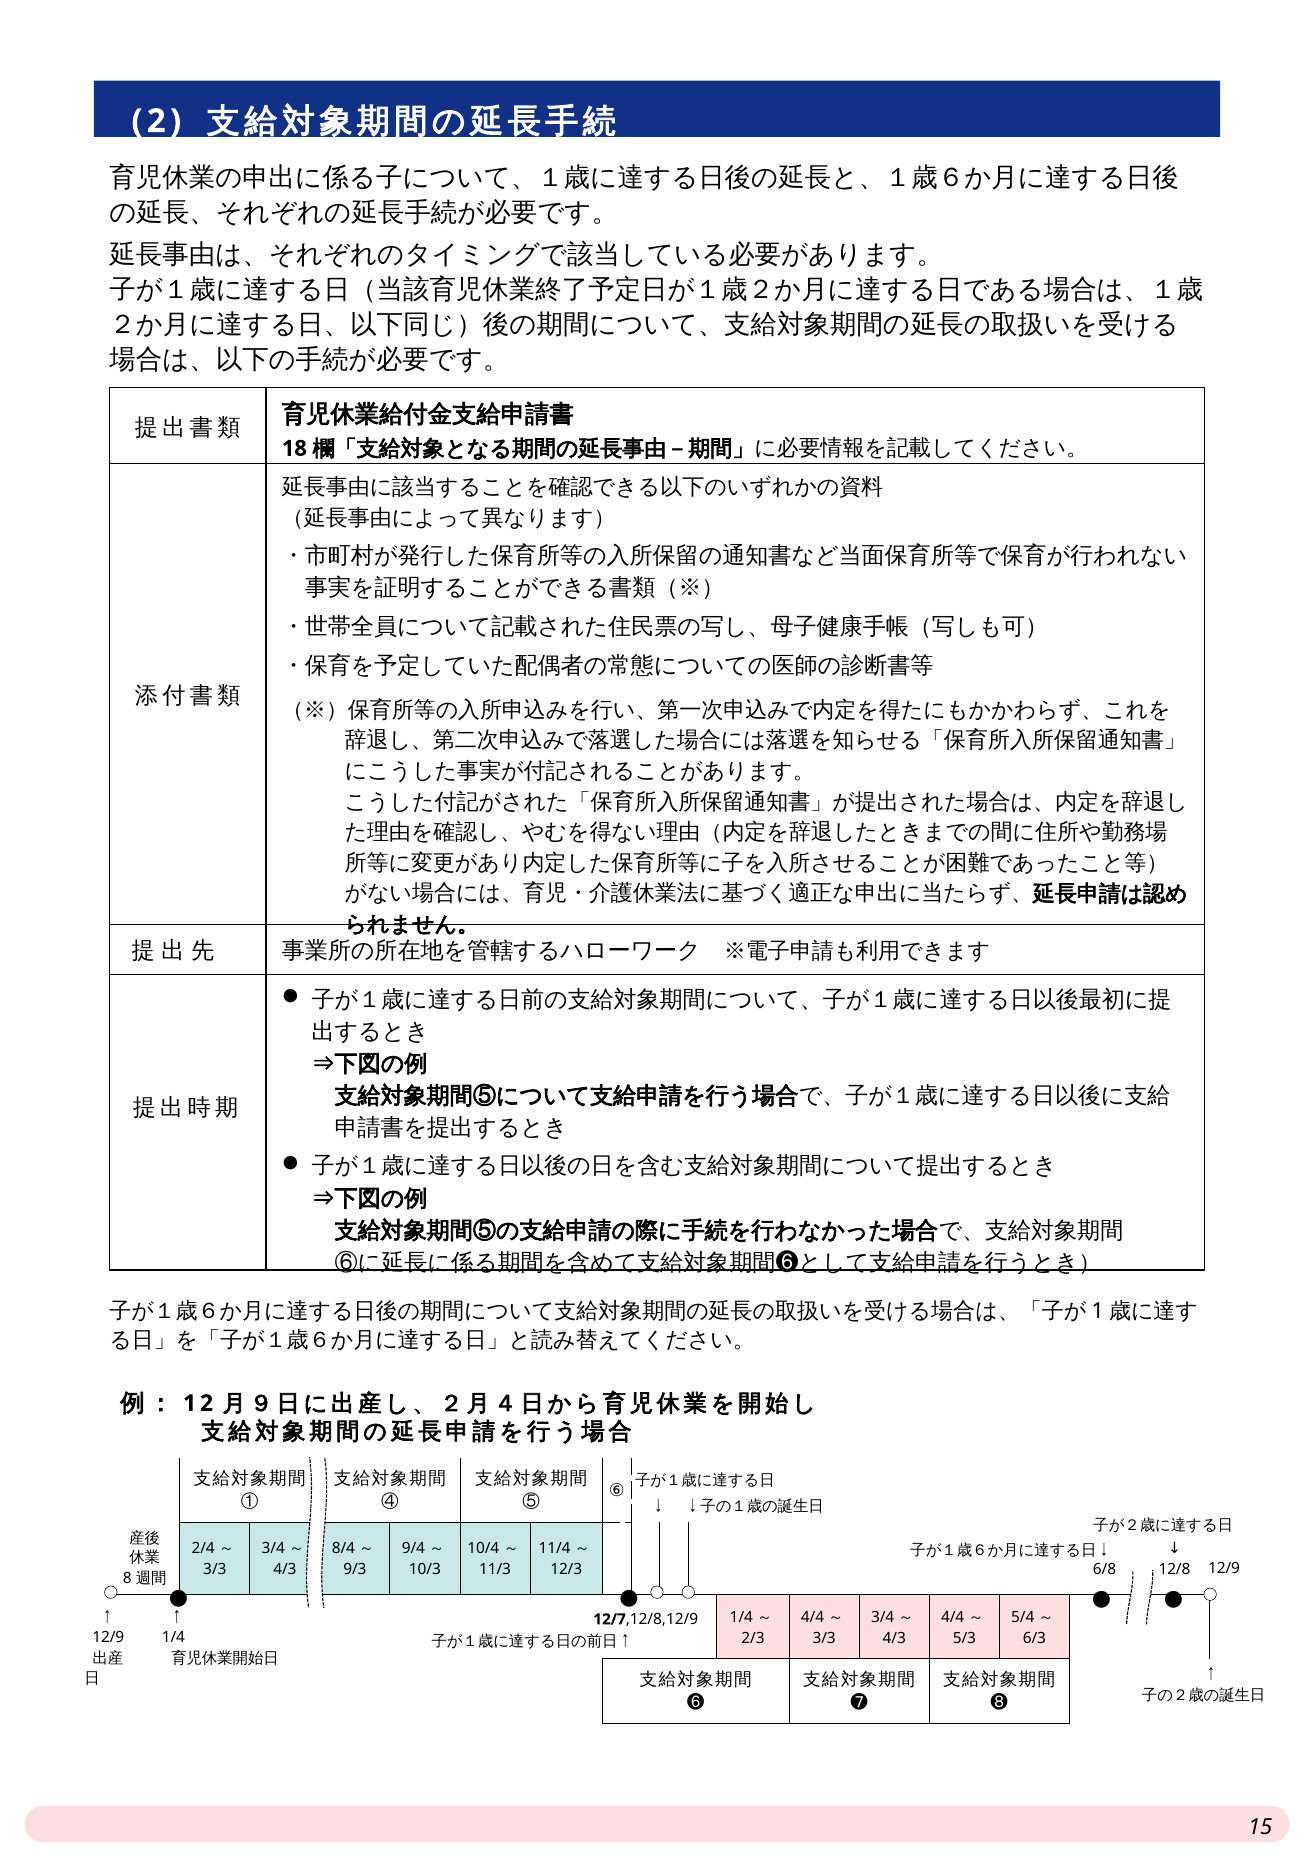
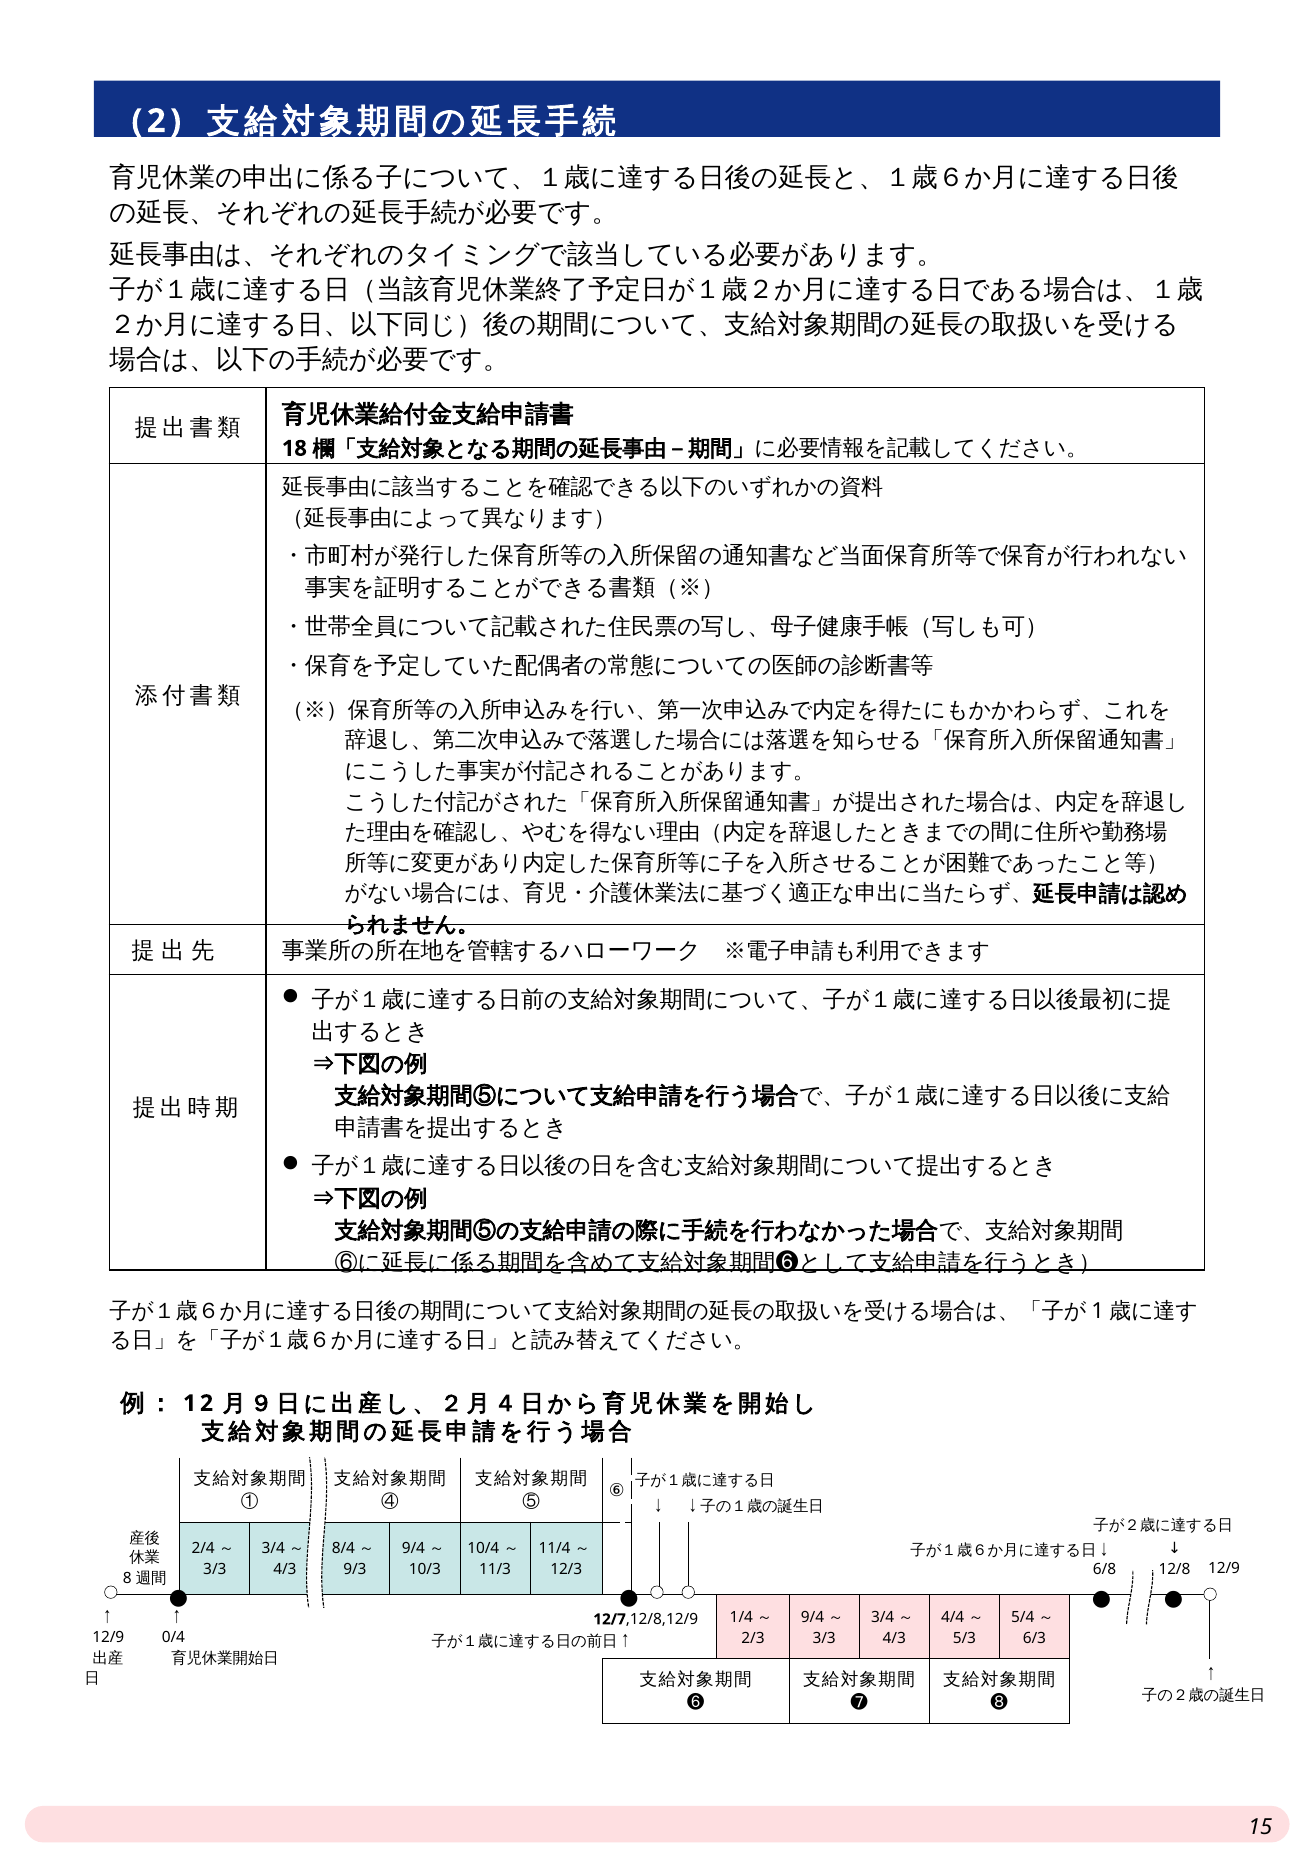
4/4: 4/4 -> 9/4 (813, 1617)
1/4: 1/4 -> 0/4 (173, 1638)
